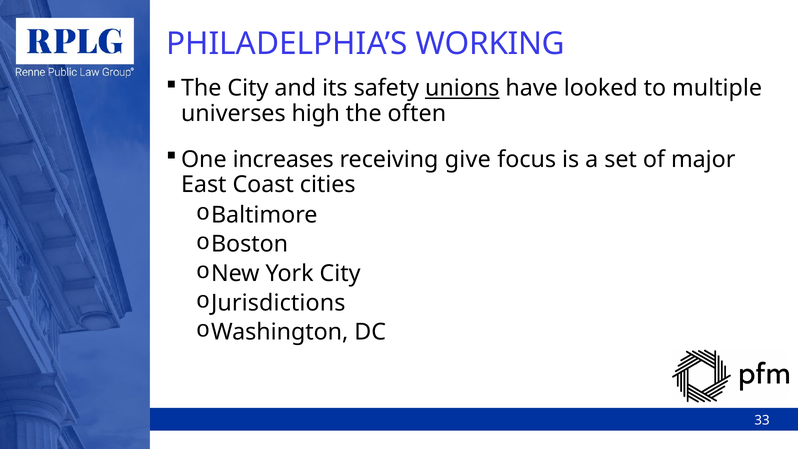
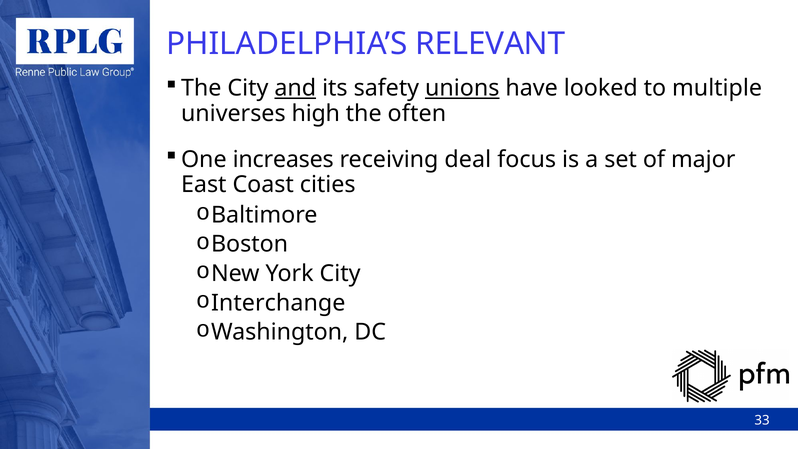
WORKING: WORKING -> RELEVANT (490, 44)
and underline: none -> present (295, 88)
give: give -> deal (468, 160)
Jurisdictions: Jurisdictions -> Interchange (278, 303)
